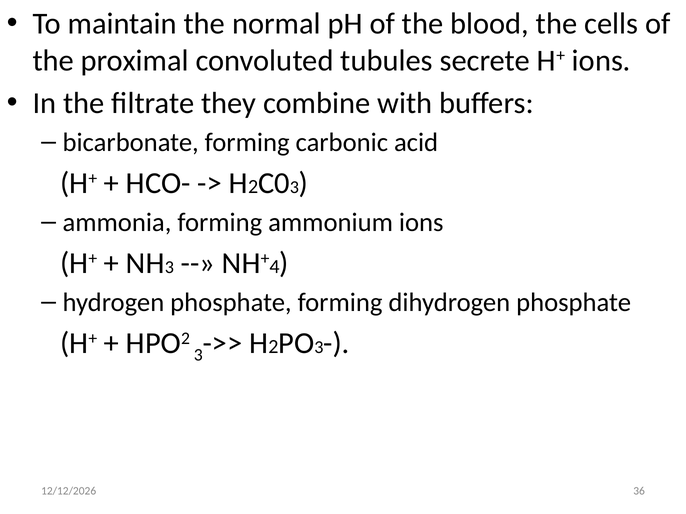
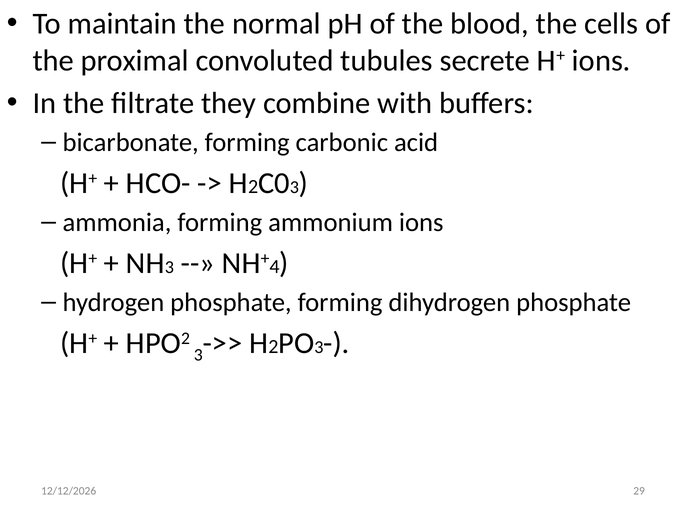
36: 36 -> 29 (639, 491)
